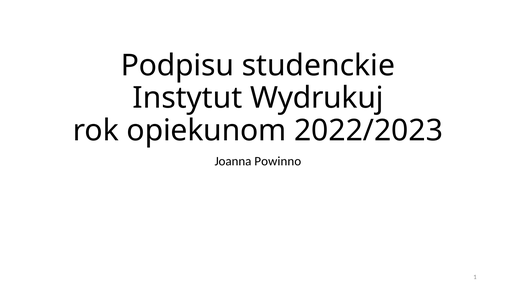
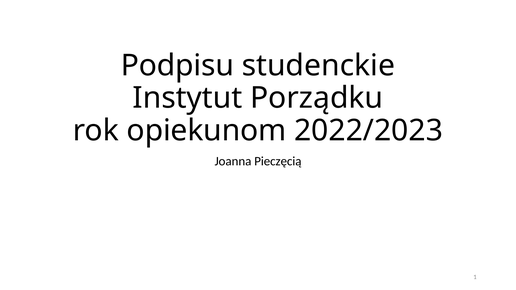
Wydrukuj: Wydrukuj -> Porządku (317, 98)
Powinno: Powinno -> Pieczęcią (278, 161)
